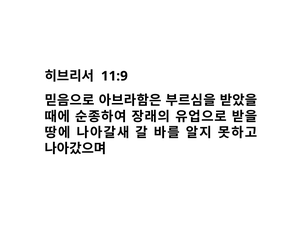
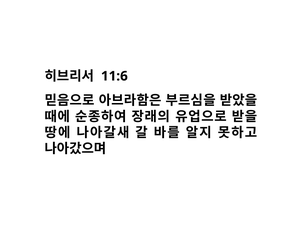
11:9: 11:9 -> 11:6 (114, 76)
